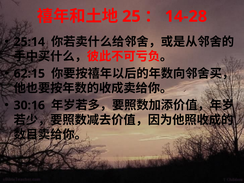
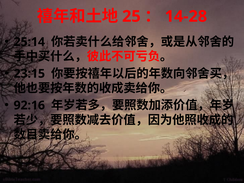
62:15: 62:15 -> 23:15 (29, 74)
30:16: 30:16 -> 92:16 (29, 105)
